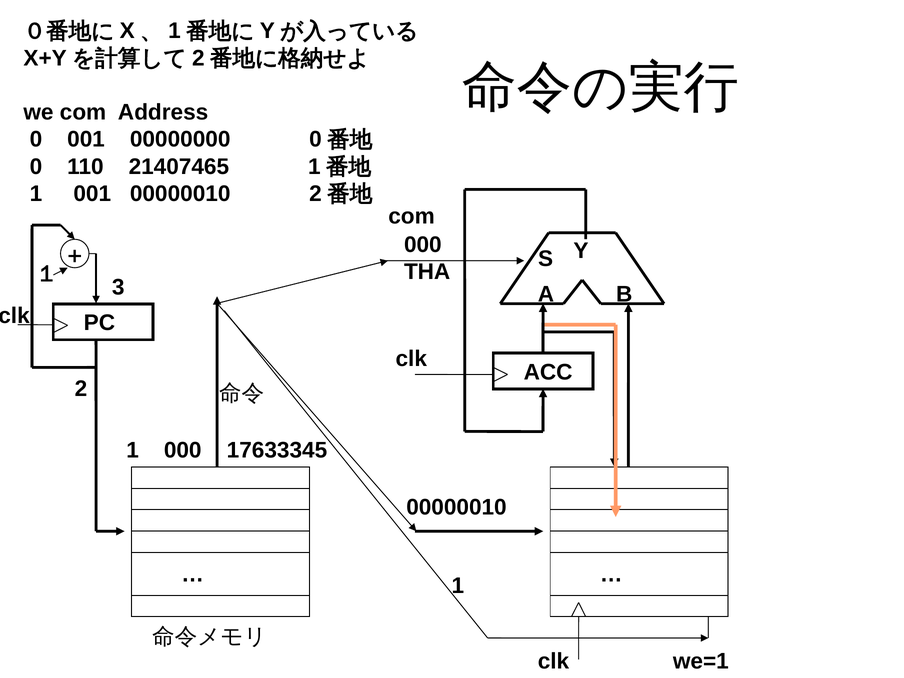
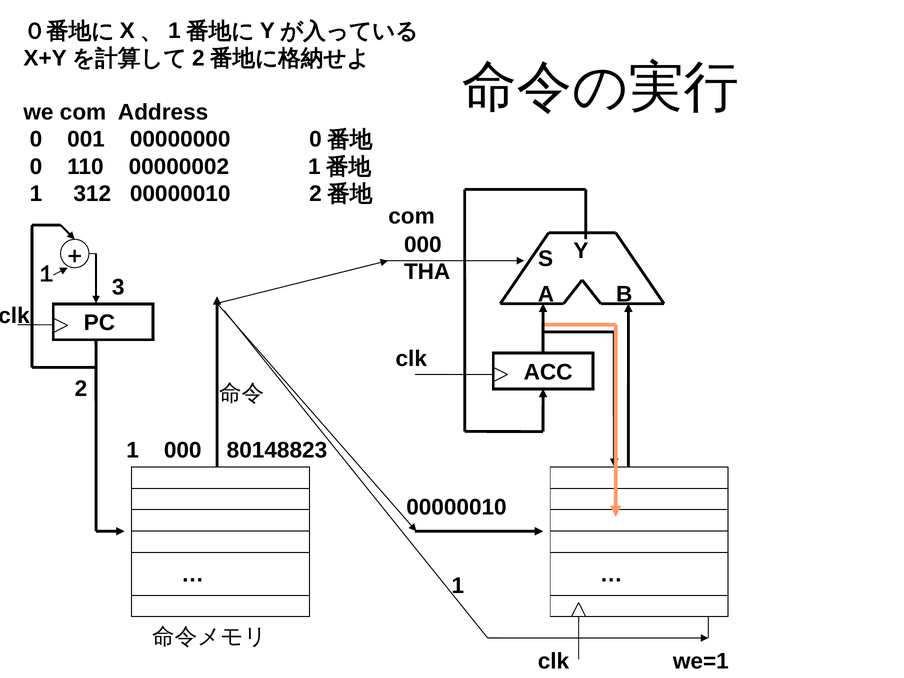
21407465: 21407465 -> 00000002 (179, 167)
1 001: 001 -> 312 (92, 194)
17633345: 17633345 -> 80148823 (277, 450)
